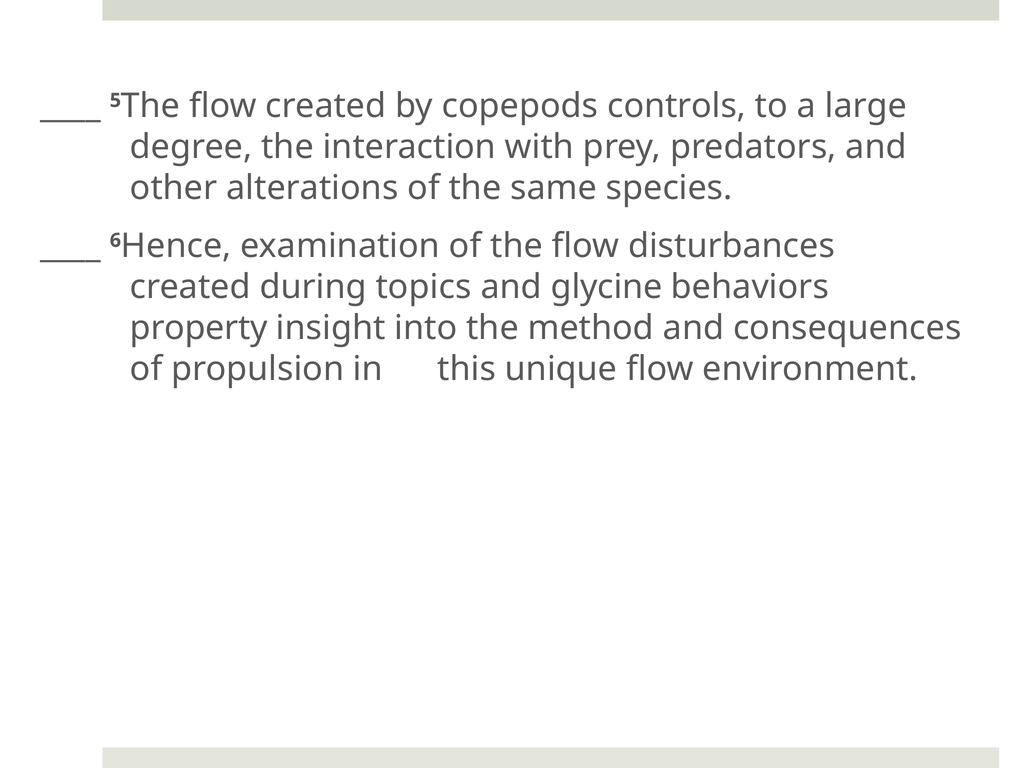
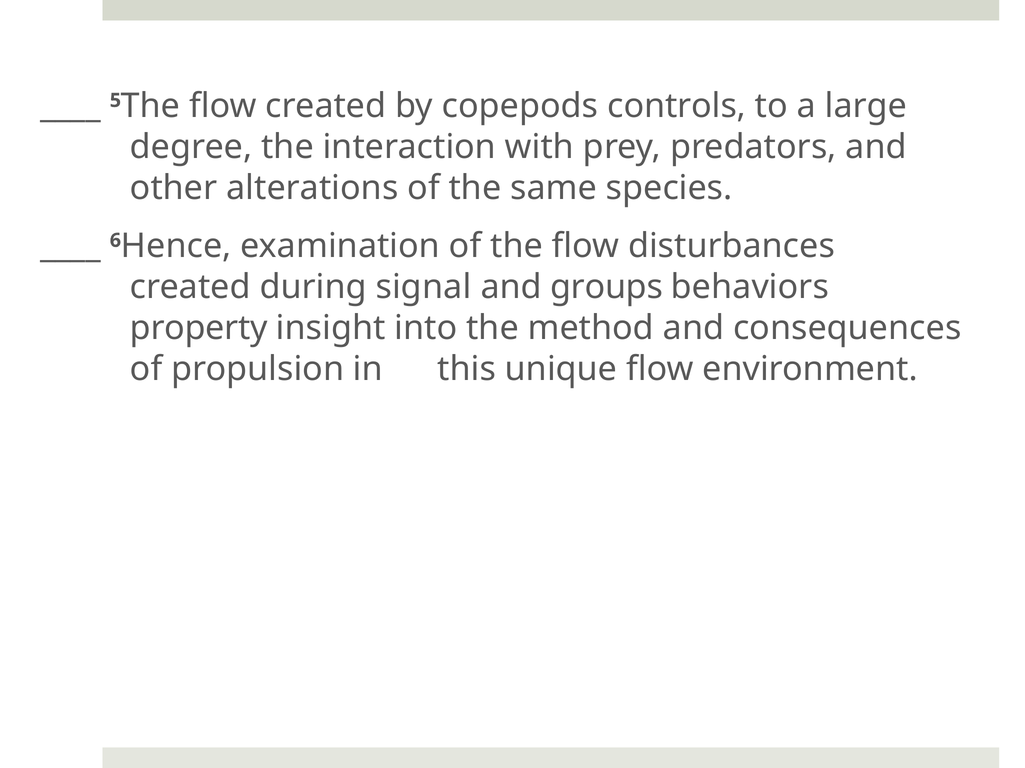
topics: topics -> signal (424, 287)
glycine: glycine -> groups (607, 287)
